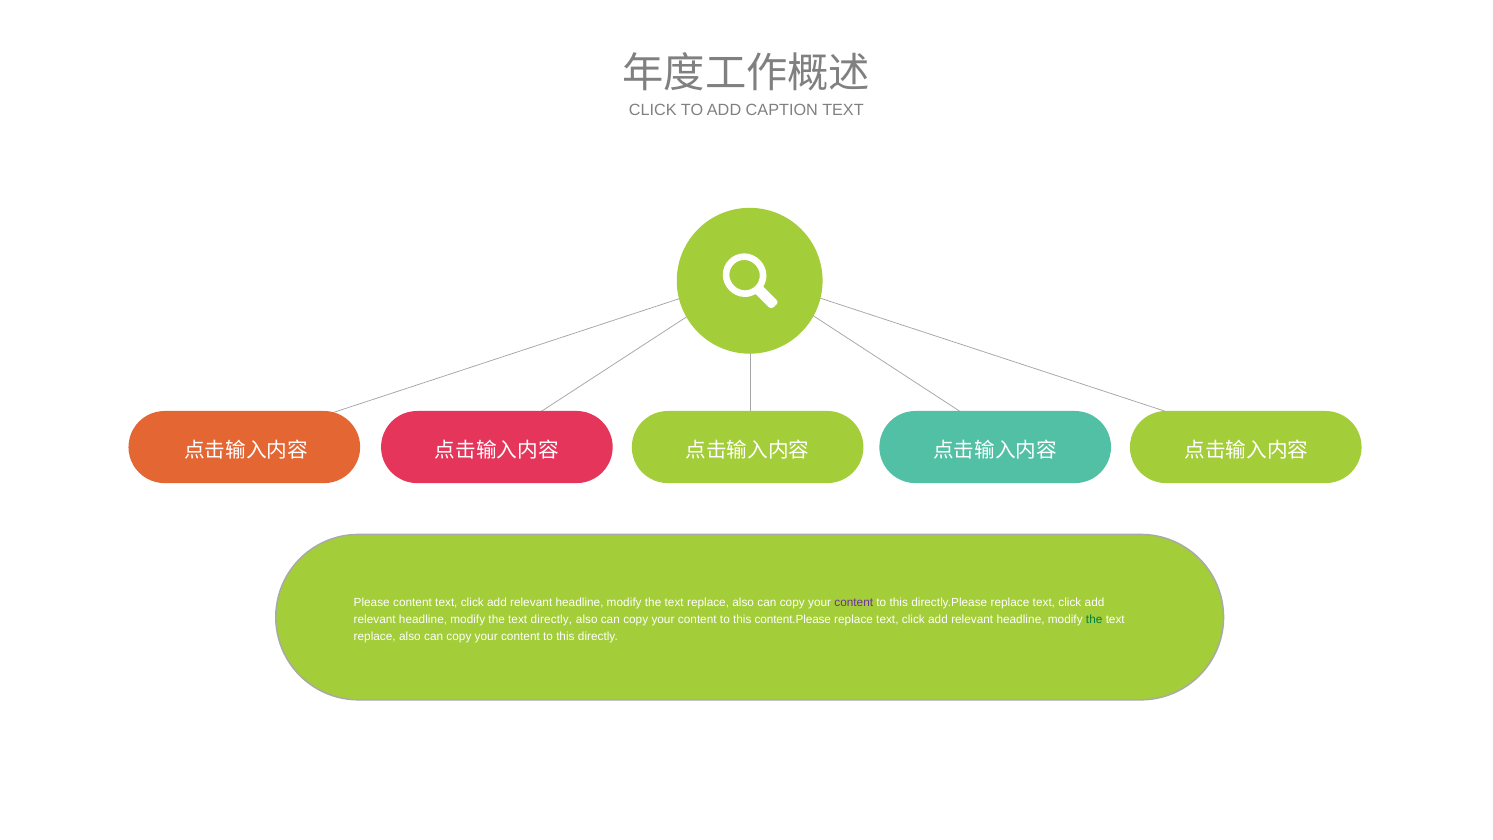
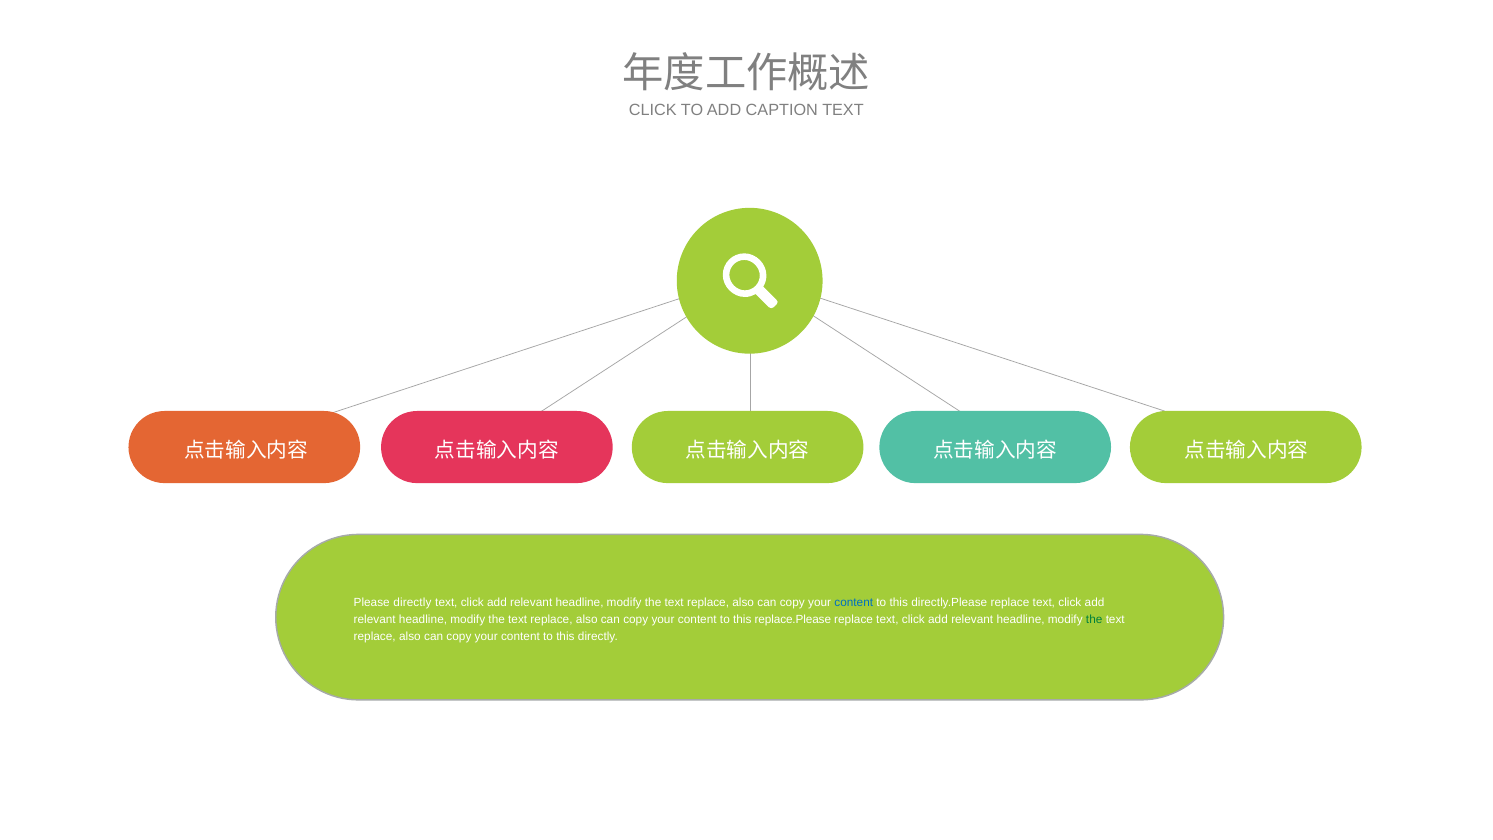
Please content: content -> directly (412, 602)
content colour: purple -> blue (854, 602)
directly: directly -> replace (552, 619)
content.Please: content.Please -> replace.Please (793, 619)
